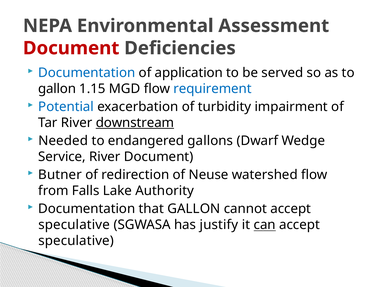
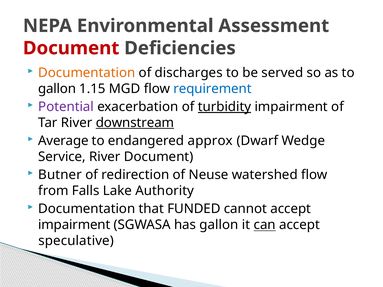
Documentation colour: blue -> orange (87, 73)
application: application -> discharges (189, 73)
Potential colour: blue -> purple (66, 107)
turbidity underline: none -> present (224, 107)
Needed: Needed -> Average (63, 141)
gallons: gallons -> approx (210, 141)
that GALLON: GALLON -> FUNDED (194, 209)
speculative: speculative -> impairment (74, 225)
has justify: justify -> gallon (219, 225)
